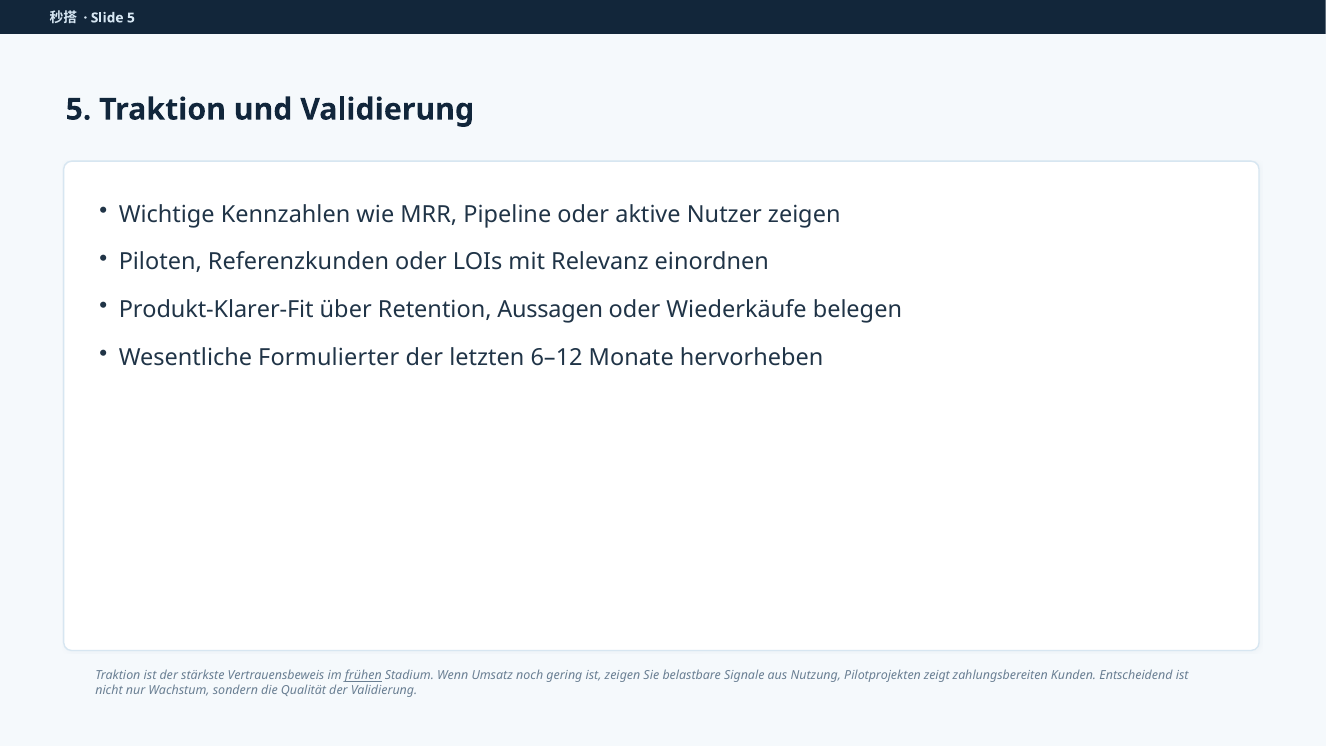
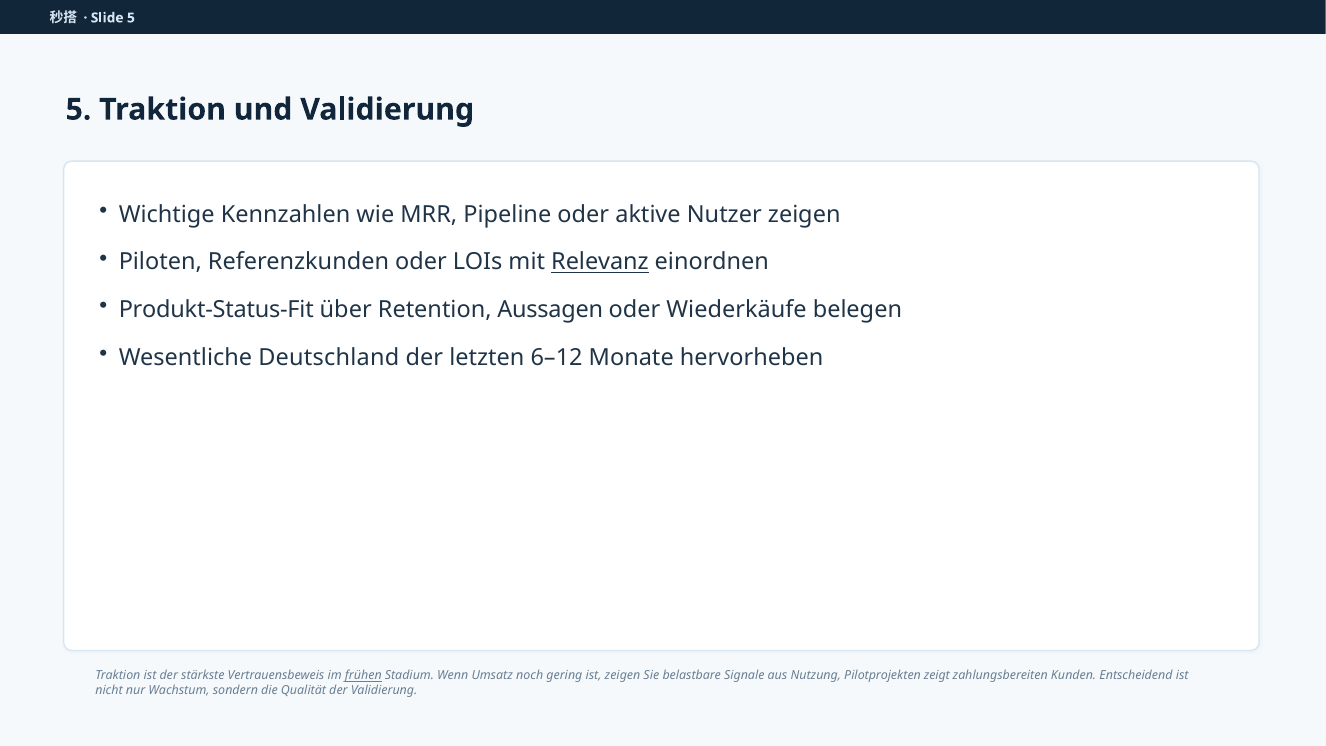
Relevanz underline: none -> present (600, 262)
Produkt-Klarer-Fit: Produkt-Klarer-Fit -> Produkt-Status-Fit (216, 310)
Formulierter: Formulierter -> Deutschland (329, 357)
